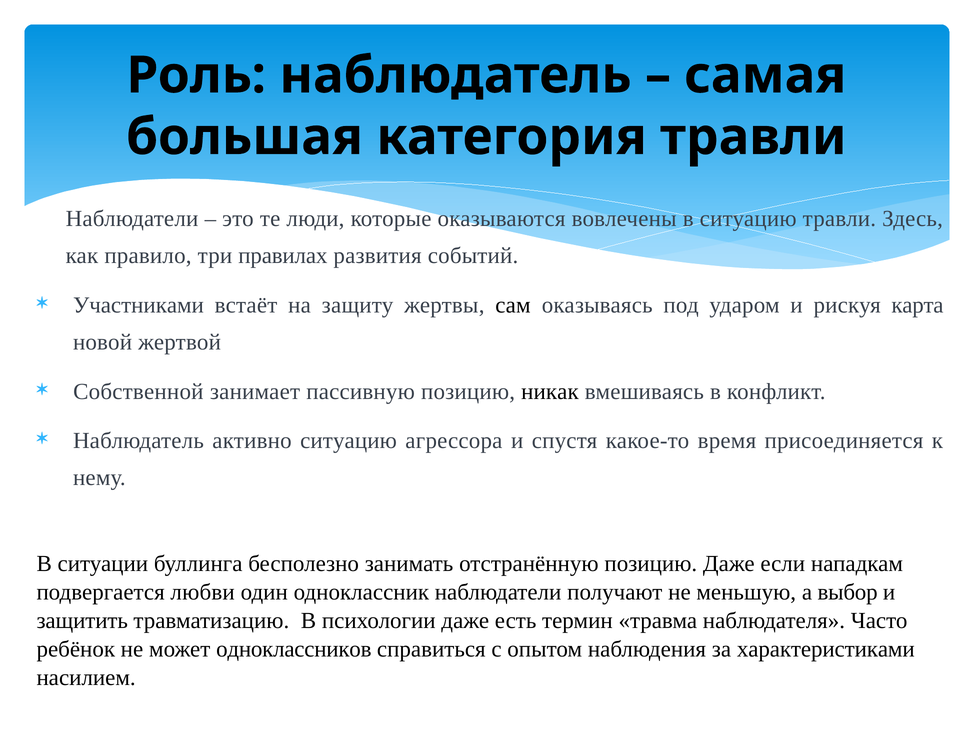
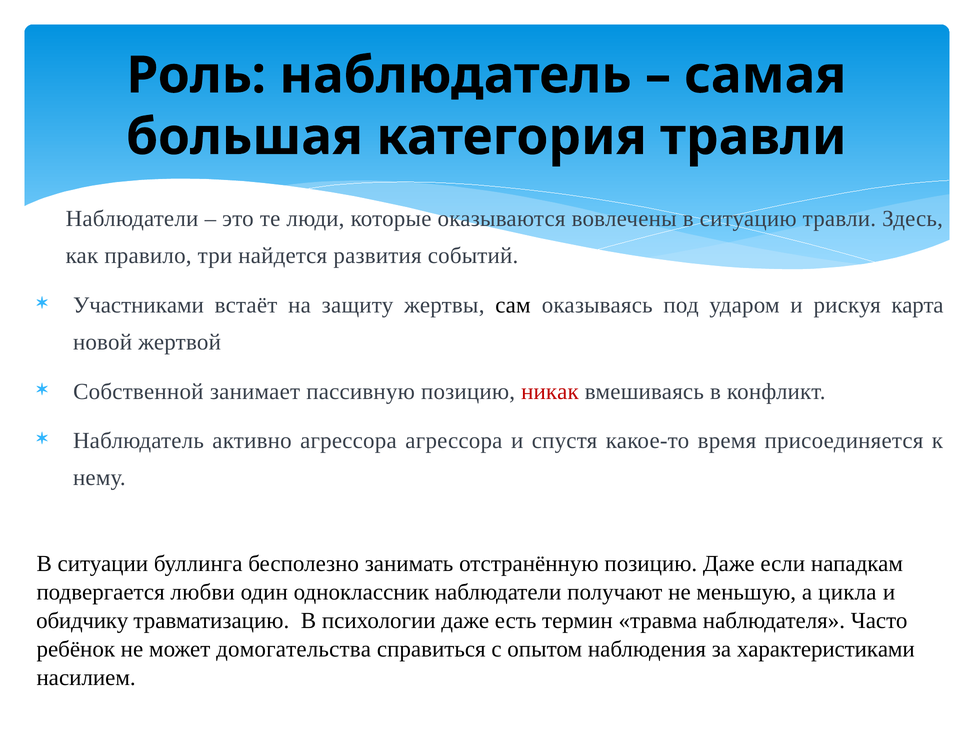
правилах: правилах -> найдется (283, 256)
никак colour: black -> red (550, 391)
активно ситуацию: ситуацию -> агрессора (348, 440)
выбор: выбор -> цикла (847, 592)
защитить: защитить -> обидчику (82, 620)
одноклассников: одноклассников -> домогательства (294, 649)
